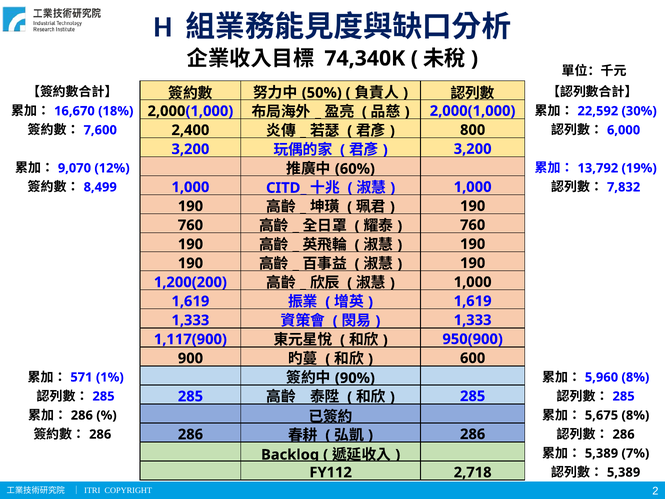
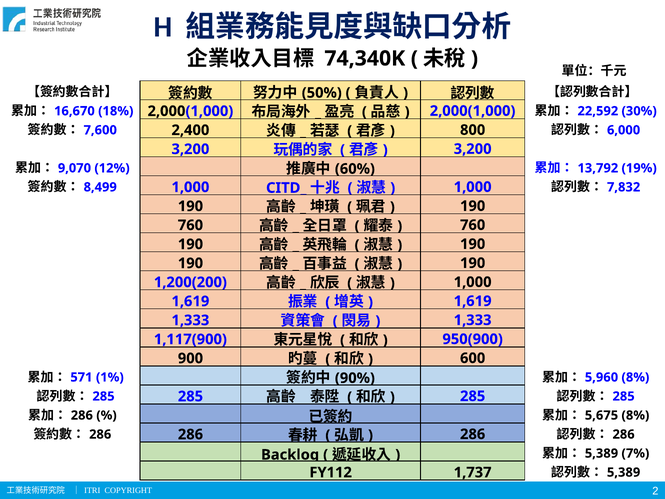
2,718: 2,718 -> 1,737 (473, 472)
